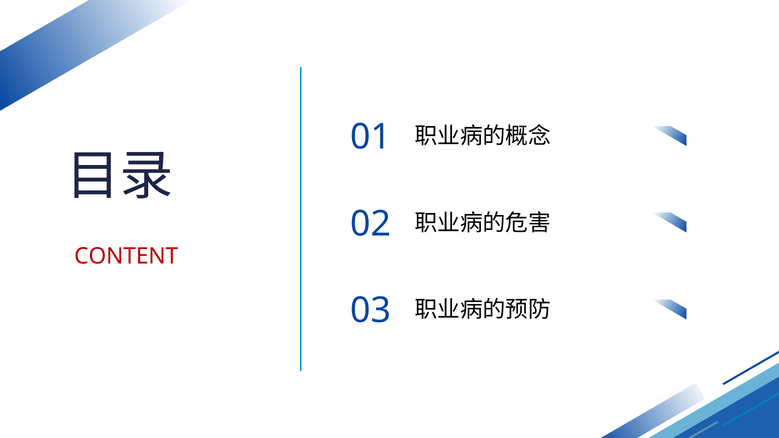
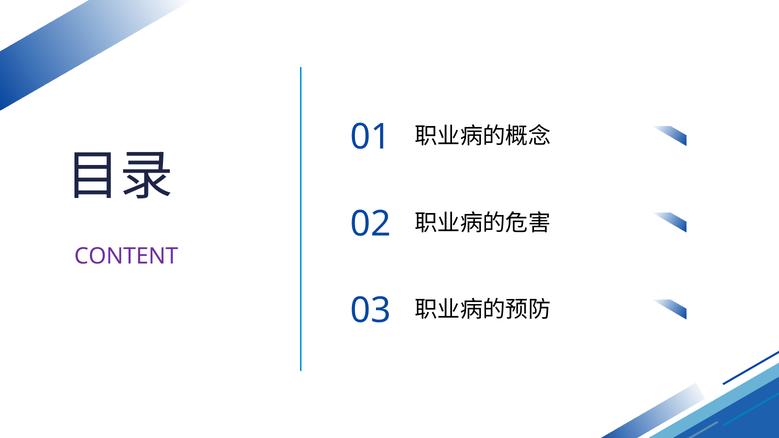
CONTENT colour: red -> purple (126, 256)
